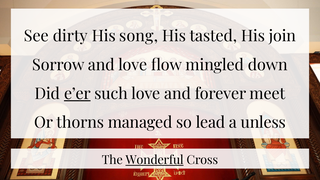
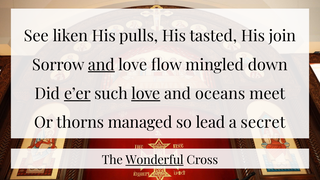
dirty: dirty -> liken (70, 36)
song: song -> pulls (139, 36)
and underline: none -> present (101, 65)
love underline: none -> present (146, 94)
forever: forever -> oceans (220, 94)
unless: unless -> secret (263, 123)
